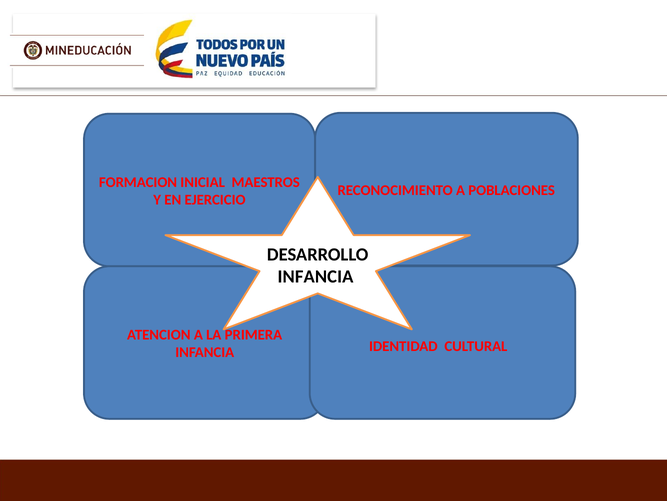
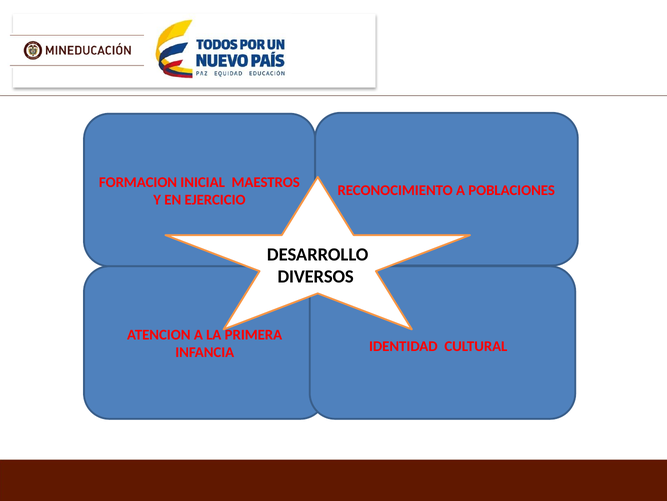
INFANCIA: INFANCIA -> DIVERSOS (316, 276)
